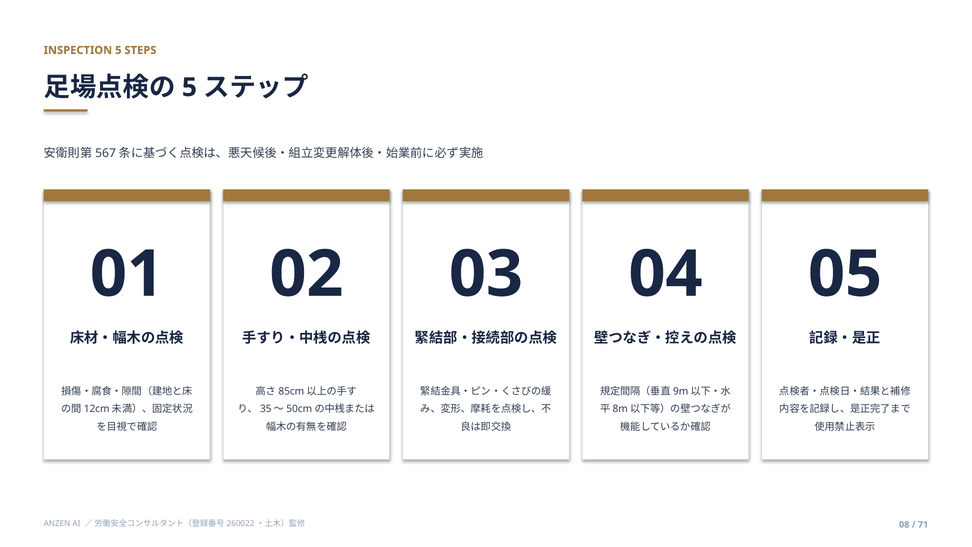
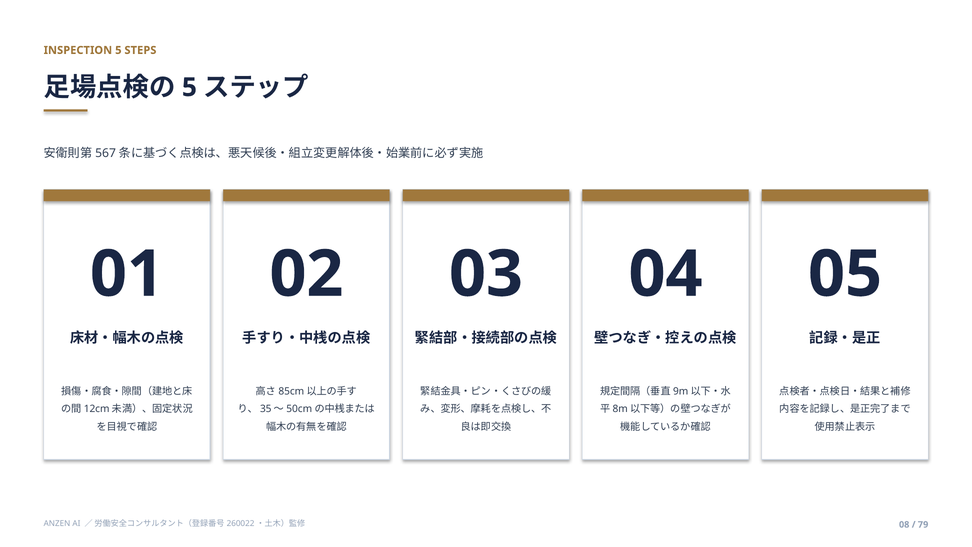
71: 71 -> 79 (923, 524)
